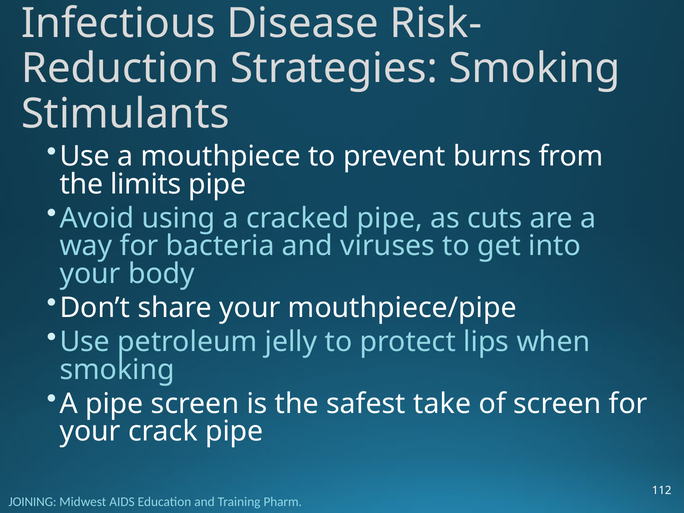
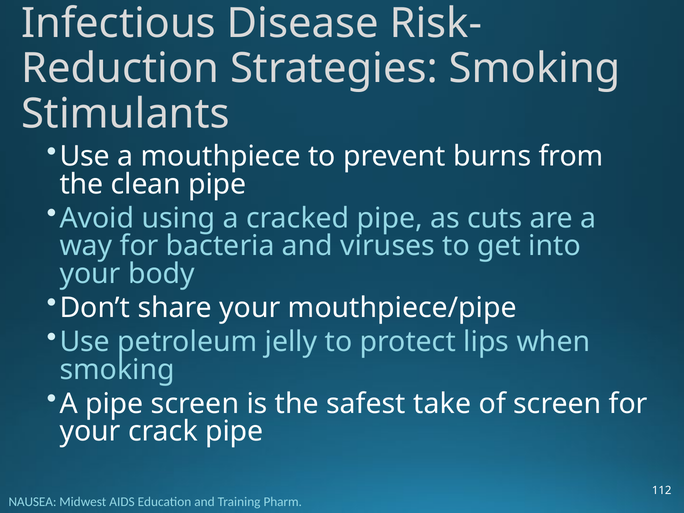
limits: limits -> clean (146, 184)
JOINING: JOINING -> NAUSEA (32, 502)
